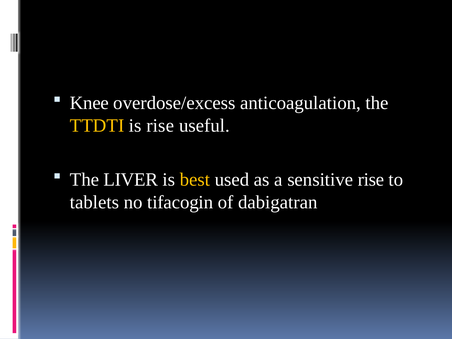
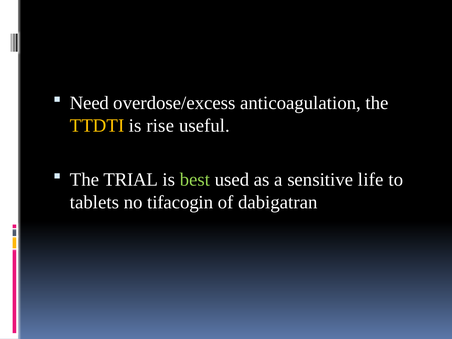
Knee: Knee -> Need (89, 103)
LIVER: LIVER -> TRIAL (131, 180)
best colour: yellow -> light green (195, 180)
sensitive rise: rise -> life (371, 180)
